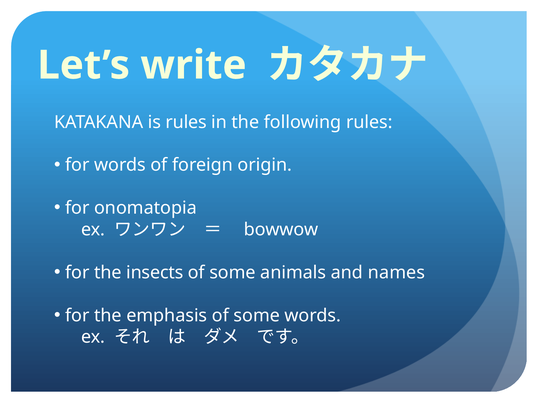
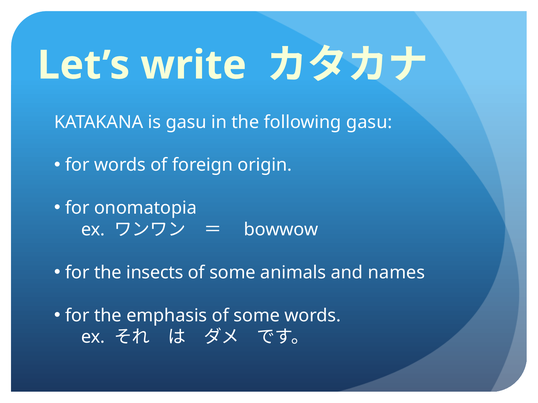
is rules: rules -> gasu (186, 122)
following rules: rules -> gasu (369, 122)
